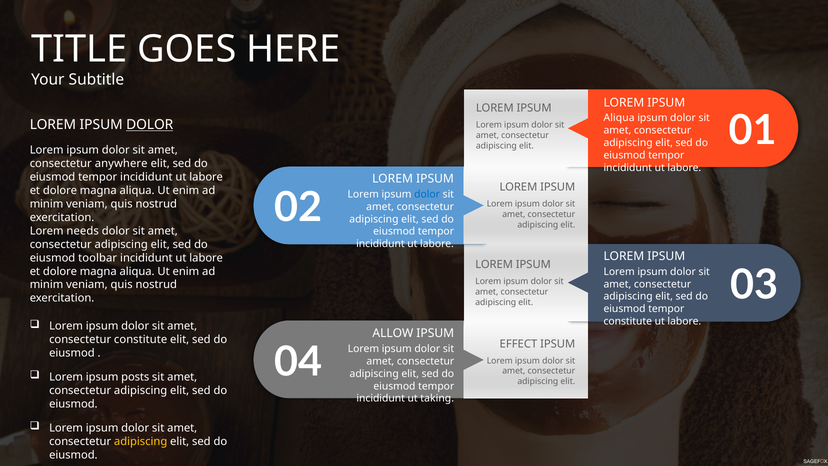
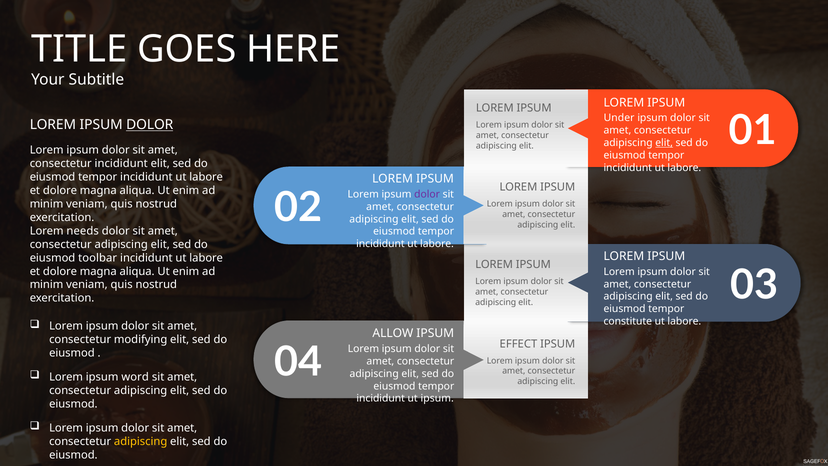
Aliqua: Aliqua -> Under (619, 118)
elit underline: none -> present (664, 143)
consectetur anywhere: anywhere -> incididunt (121, 163)
dolor colour: blue -> purple (427, 194)
consectetur constitute: constitute -> modifying (141, 340)
posts: posts -> word (135, 377)
ut taking: taking -> ipsum (437, 398)
